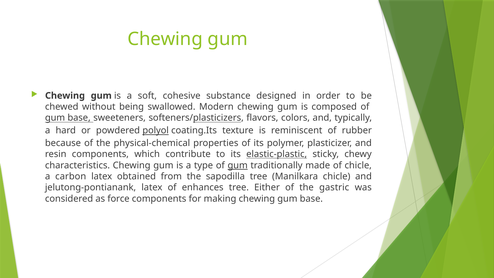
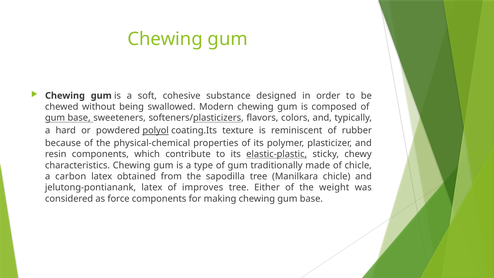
gum underline: present -> none (238, 165)
enhances: enhances -> improves (203, 188)
gastric: gastric -> weight (334, 188)
